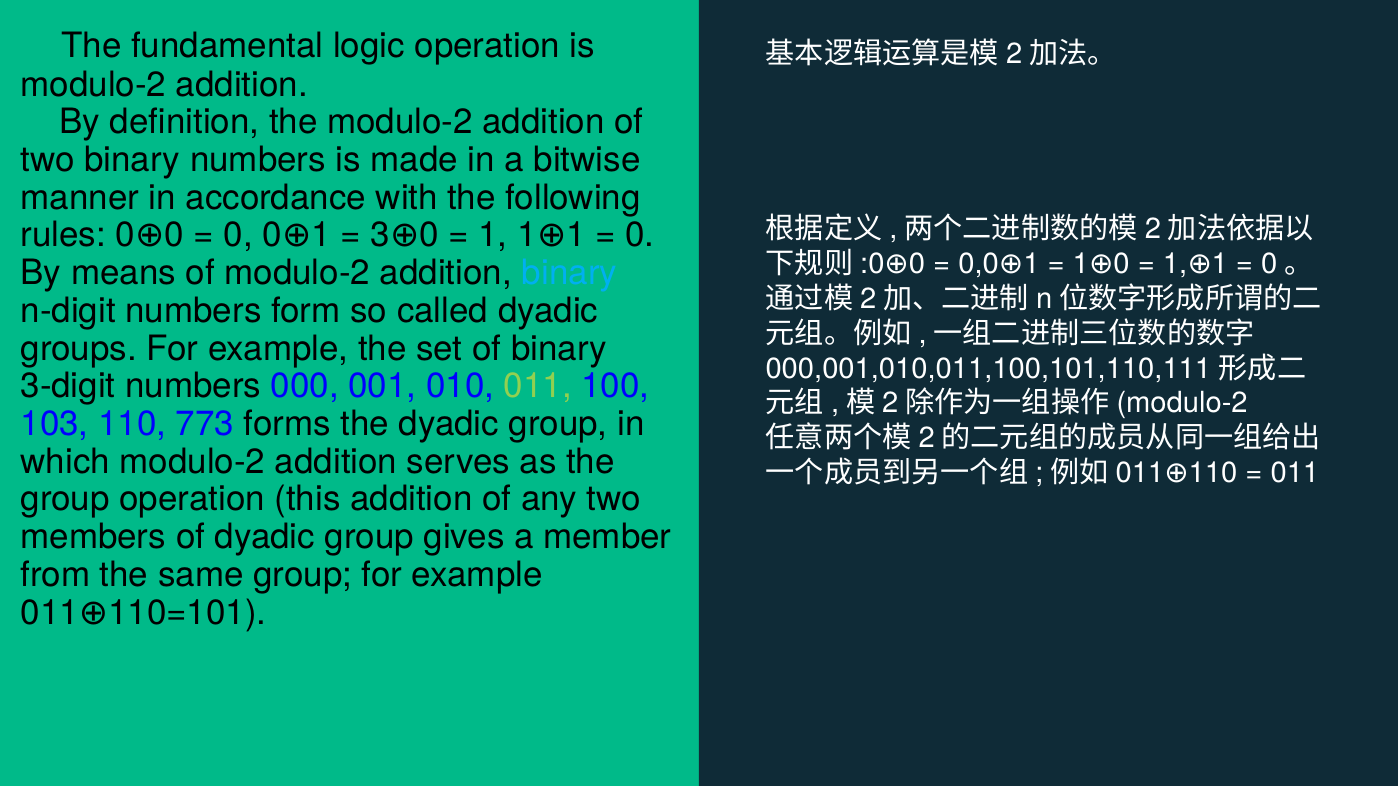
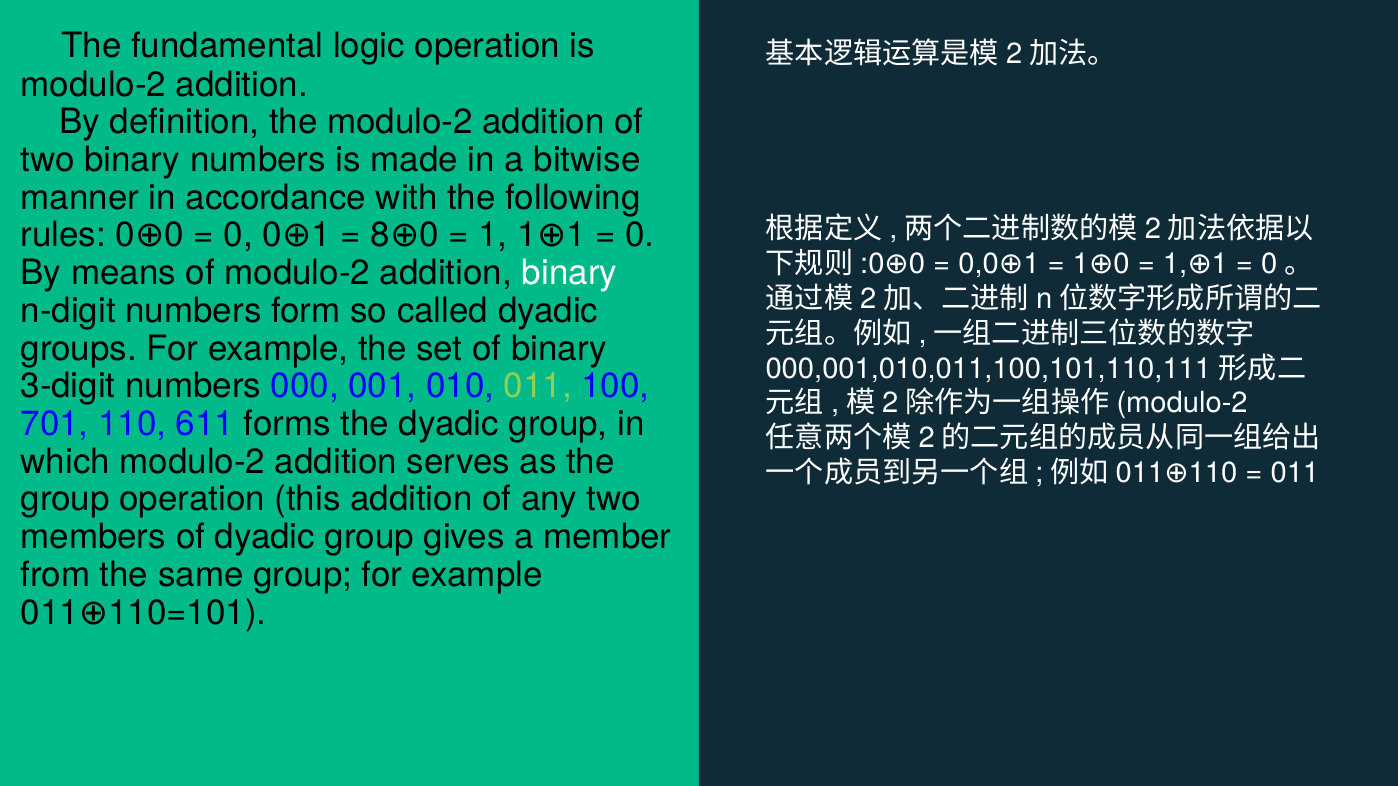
3: 3 -> 8 (380, 236)
binary colour: light blue -> white (569, 273)
103: 103 -> 701 (55, 424)
773: 773 -> 611 (205, 424)
